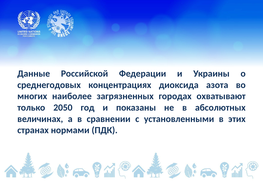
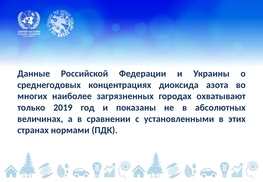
2050: 2050 -> 2019 (63, 108)
